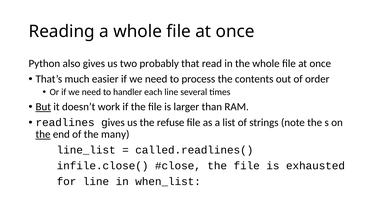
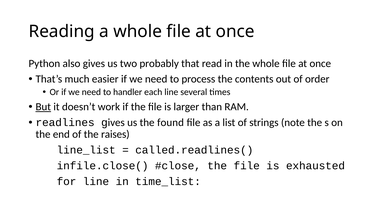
refuse: refuse -> found (171, 123)
the underline: present -> none (43, 134)
many: many -> raises (115, 134)
when_list: when_list -> time_list (168, 181)
